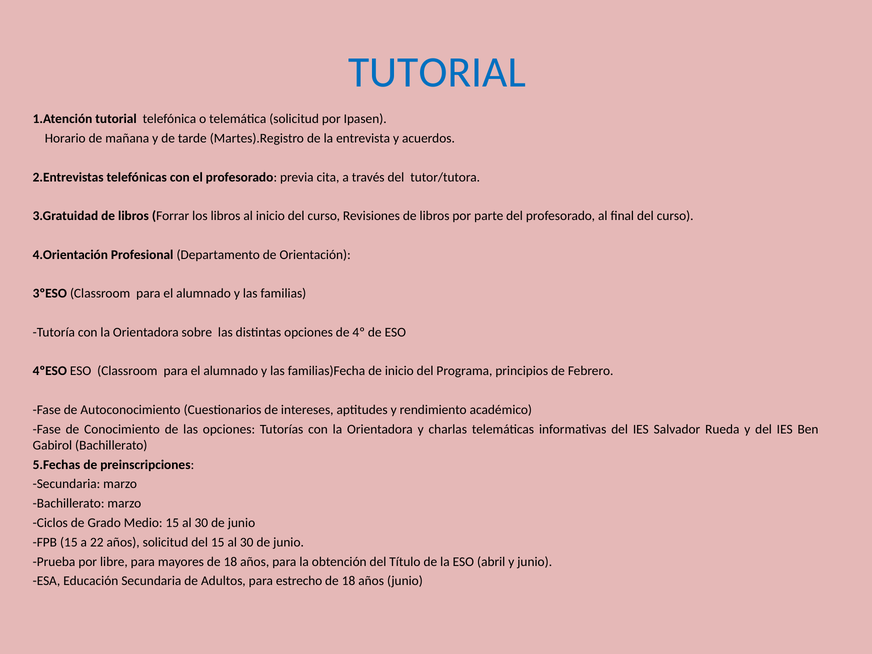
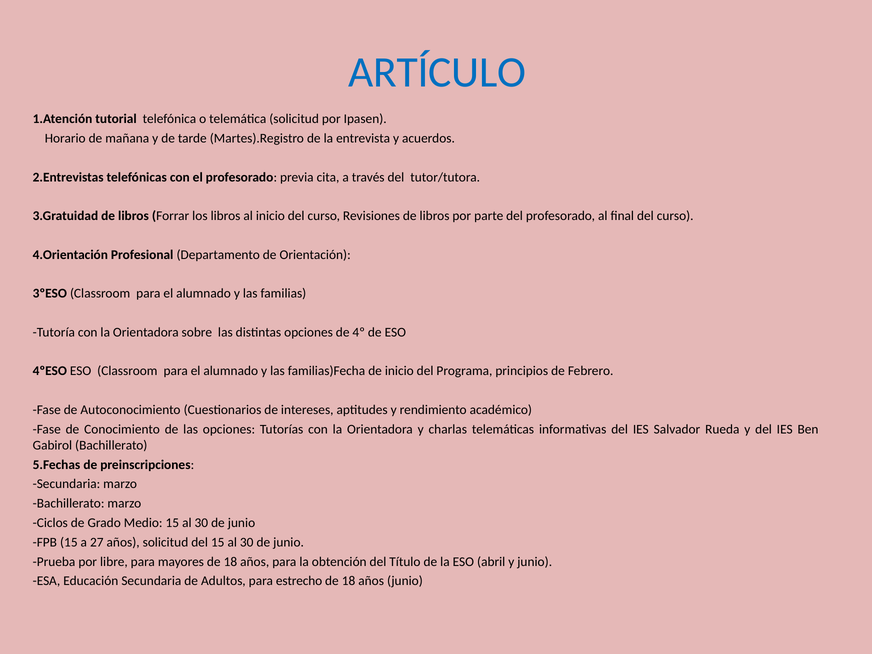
TUTORIAL: TUTORIAL -> ARTÍCULO (437, 73)
22: 22 -> 27 (97, 542)
